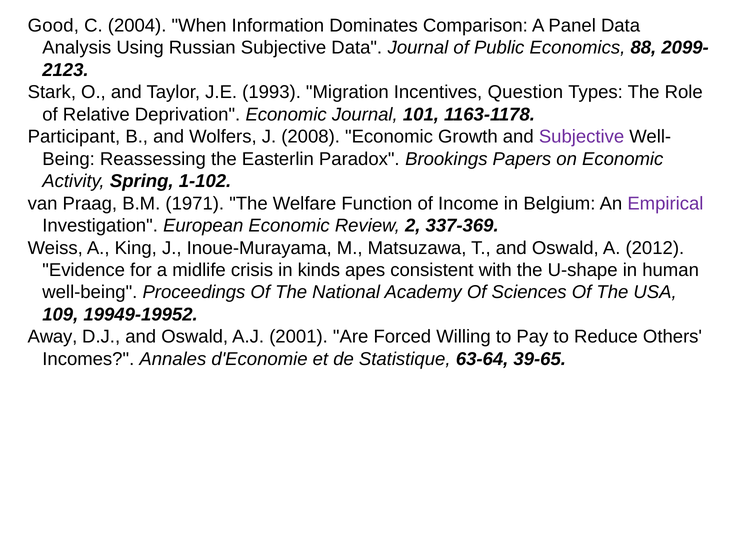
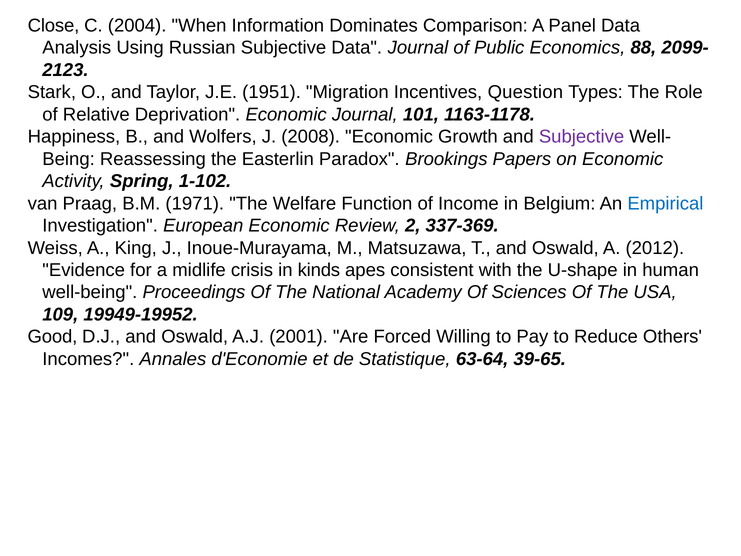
Good: Good -> Close (53, 25)
1993: 1993 -> 1951 (272, 92)
Participant: Participant -> Happiness (74, 137)
Empirical colour: purple -> blue (665, 203)
Away: Away -> Good (52, 337)
